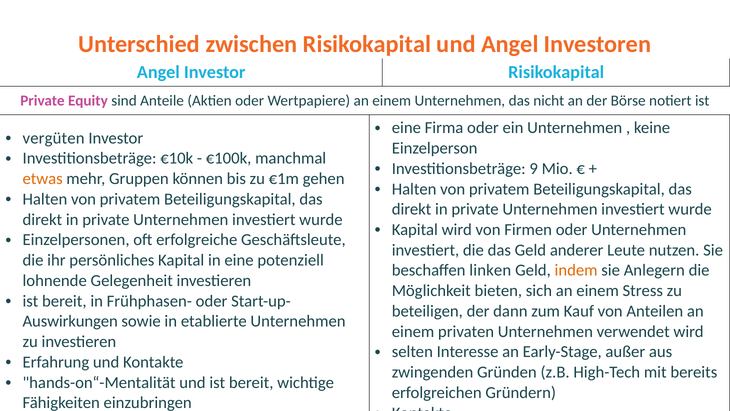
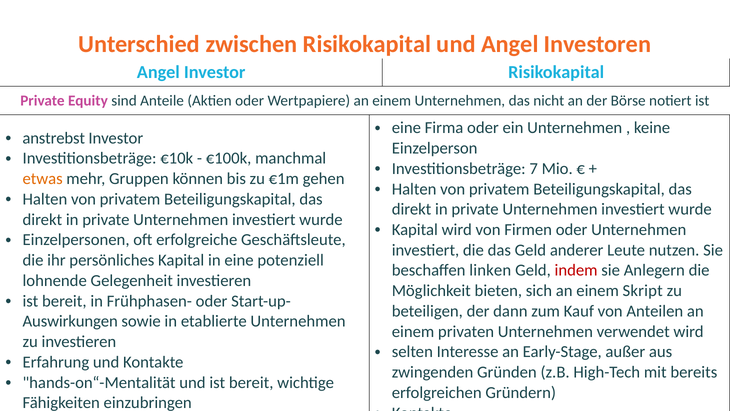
vergüten: vergüten -> anstrebst (54, 138)
9: 9 -> 7 (534, 168)
indem colour: orange -> red (576, 270)
Stress: Stress -> Skript (643, 291)
